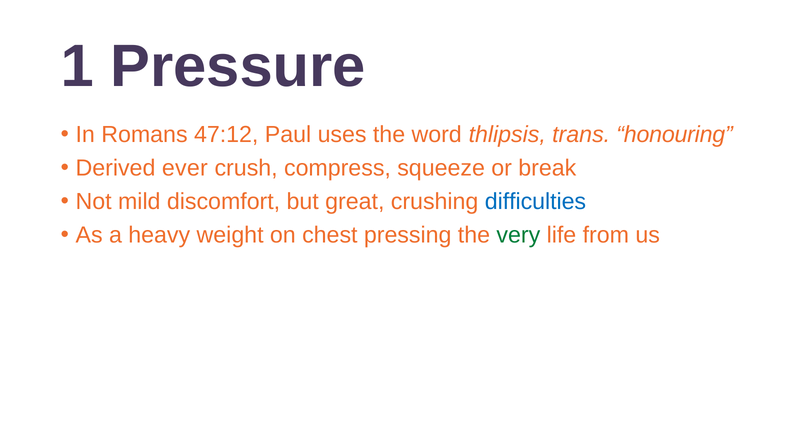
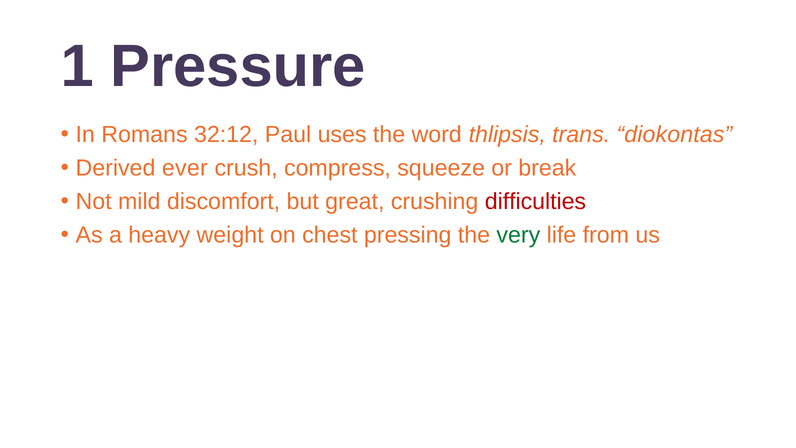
47:12: 47:12 -> 32:12 (226, 135)
honouring: honouring -> diokontas (674, 135)
difficulties colour: blue -> red (535, 201)
